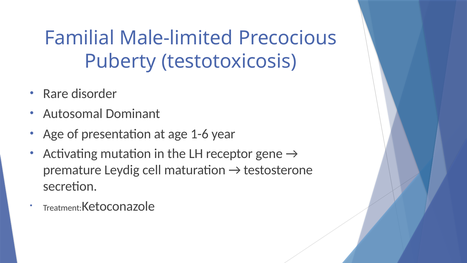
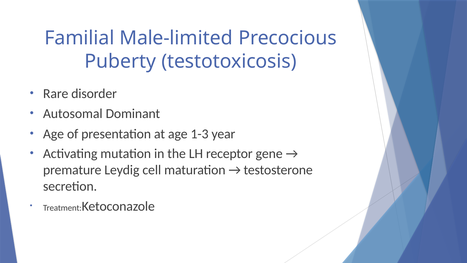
1-6: 1-6 -> 1-3 (200, 134)
